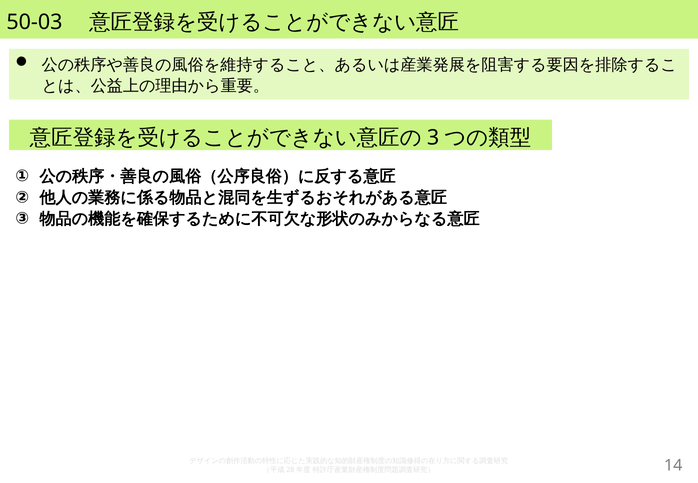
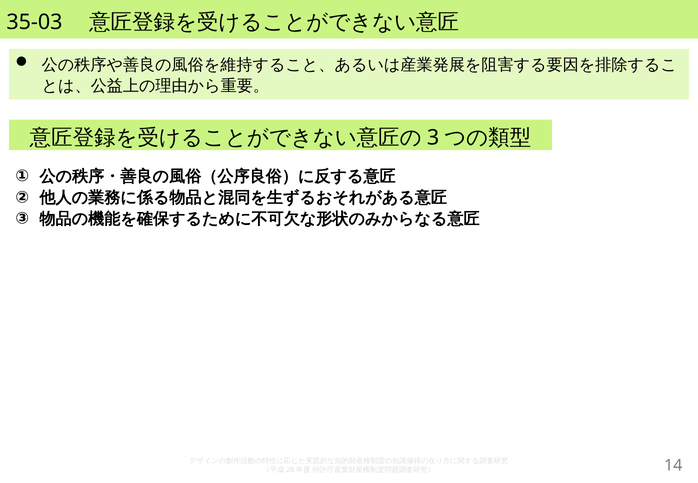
50-03: 50-03 -> 35-03 (34, 22)
